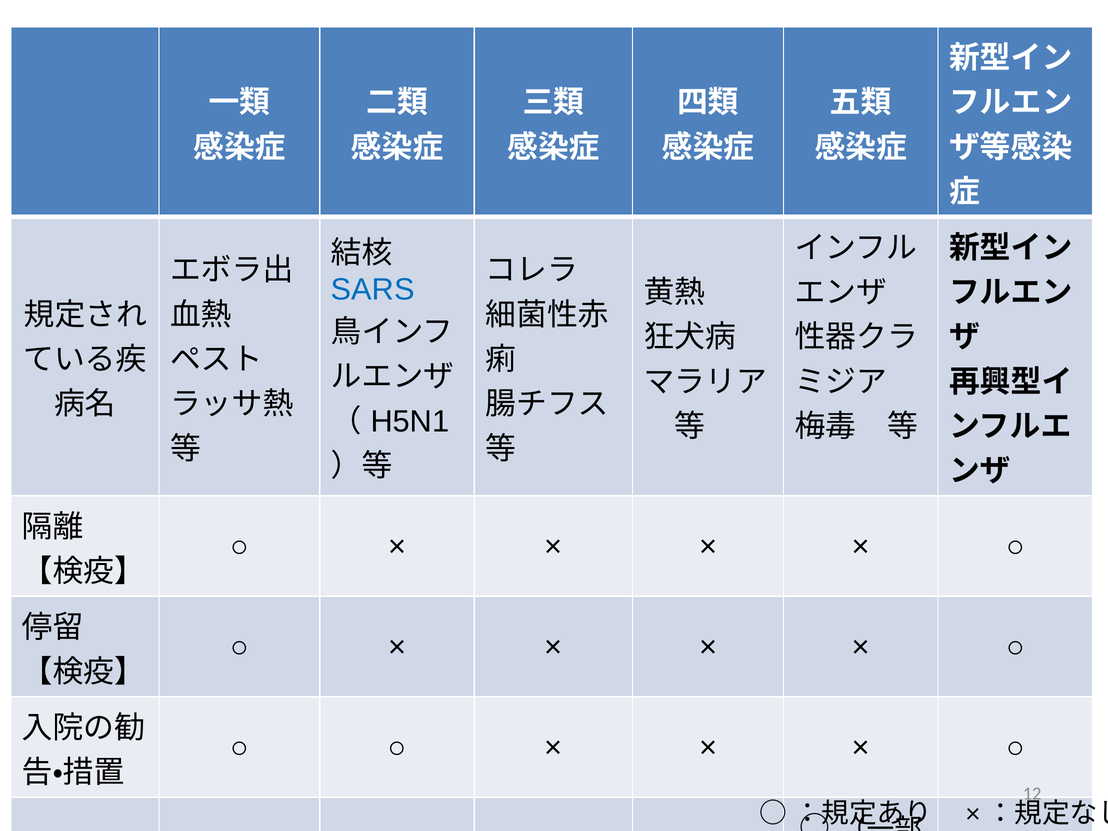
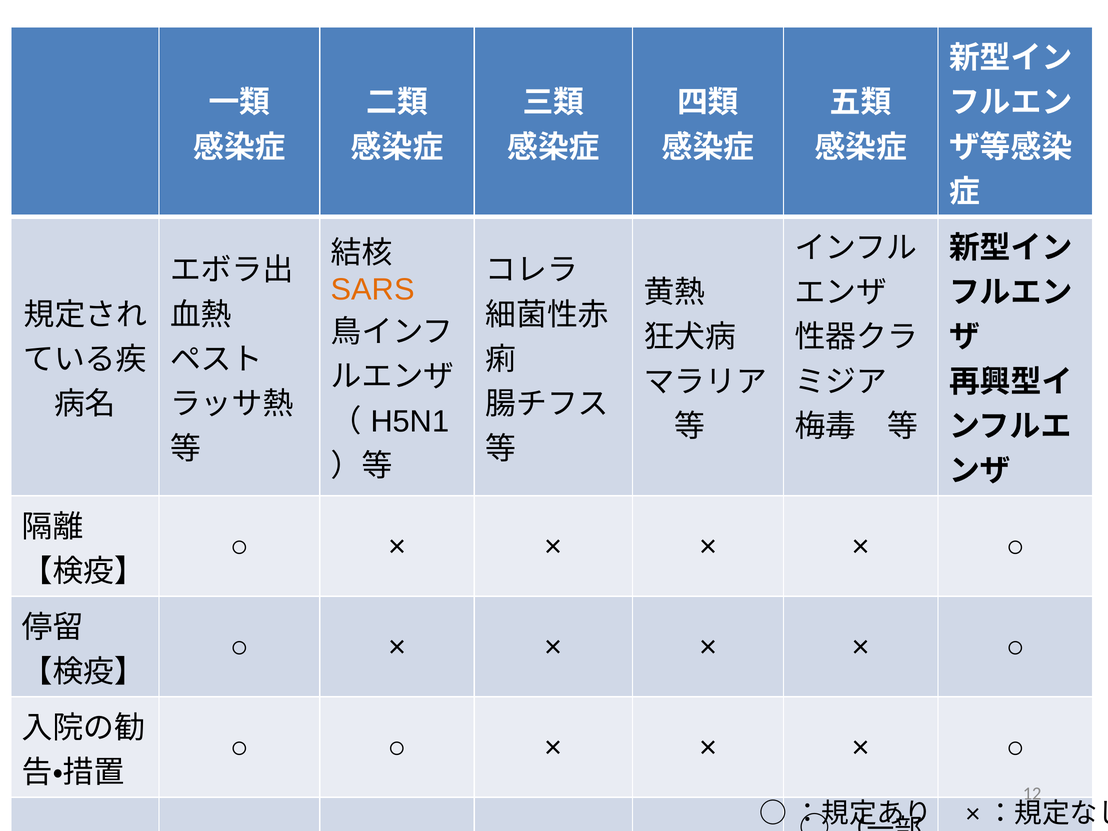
SARS colour: blue -> orange (373, 290)
